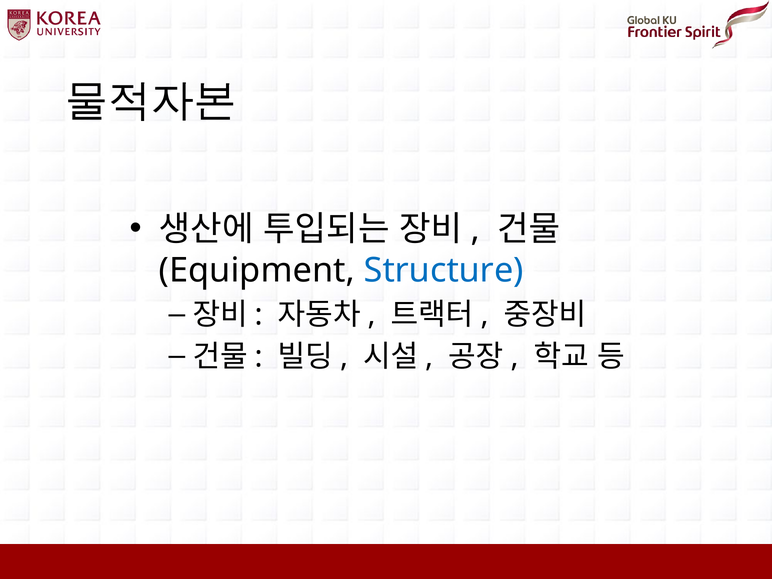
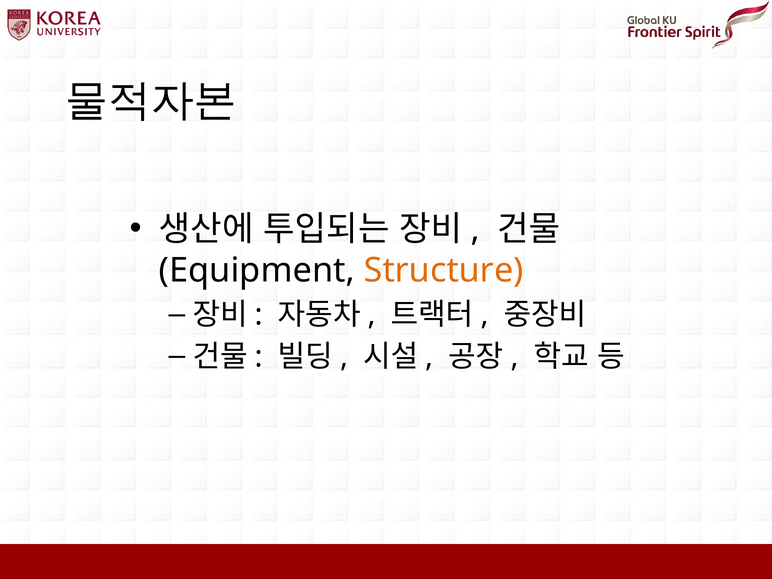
Structure colour: blue -> orange (444, 270)
